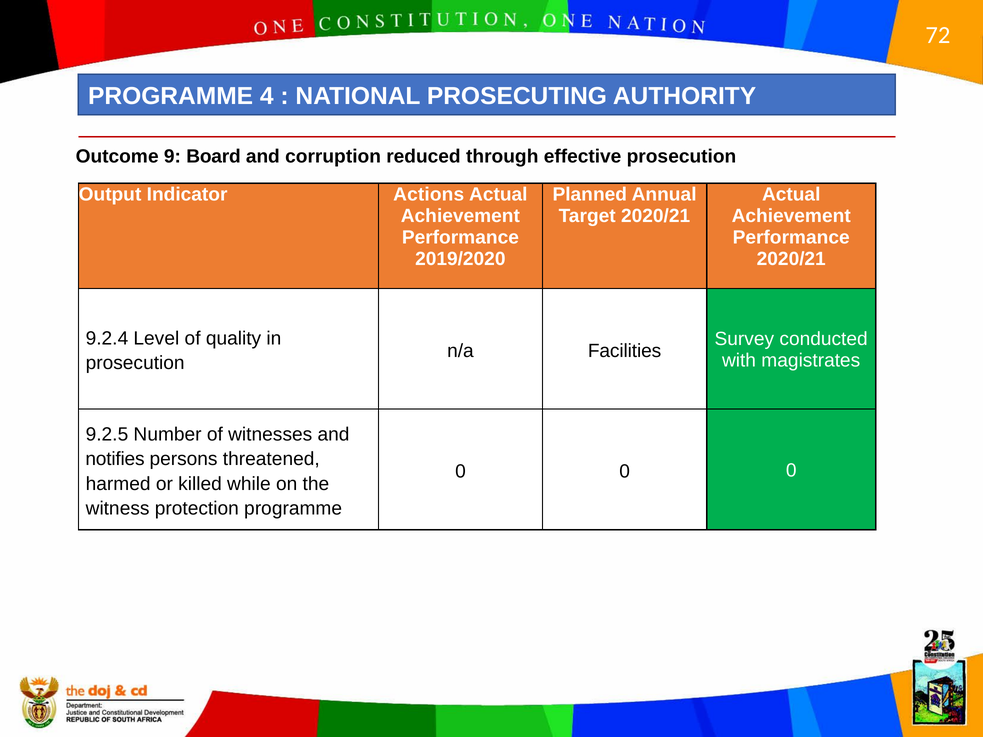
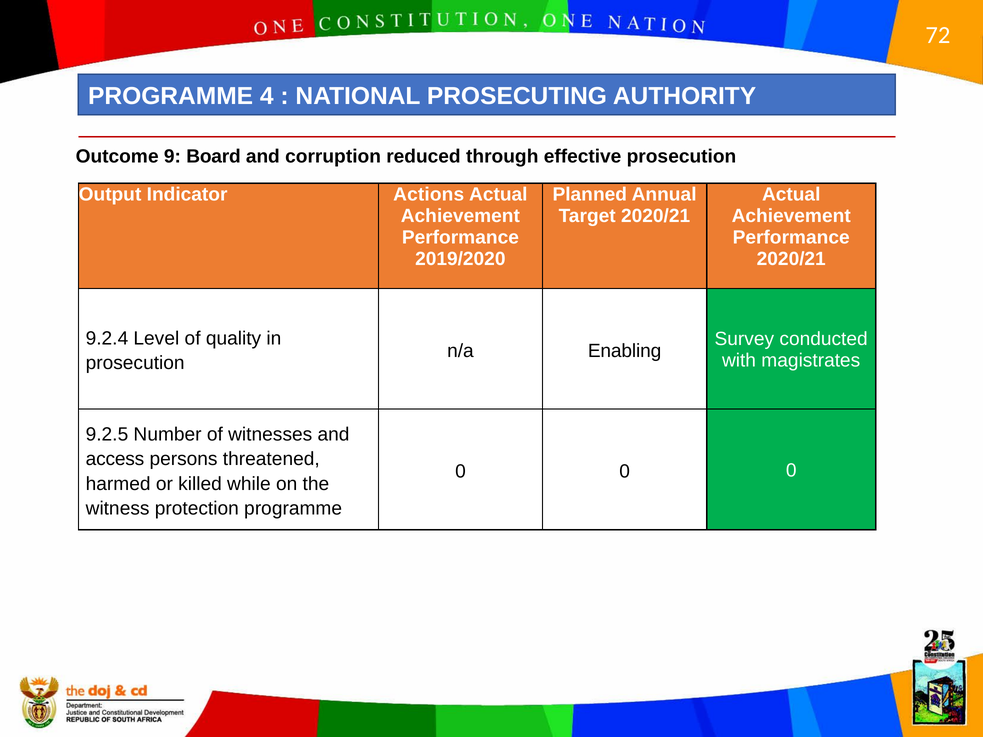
Facilities: Facilities -> Enabling (625, 351)
notifies: notifies -> access (115, 459)
